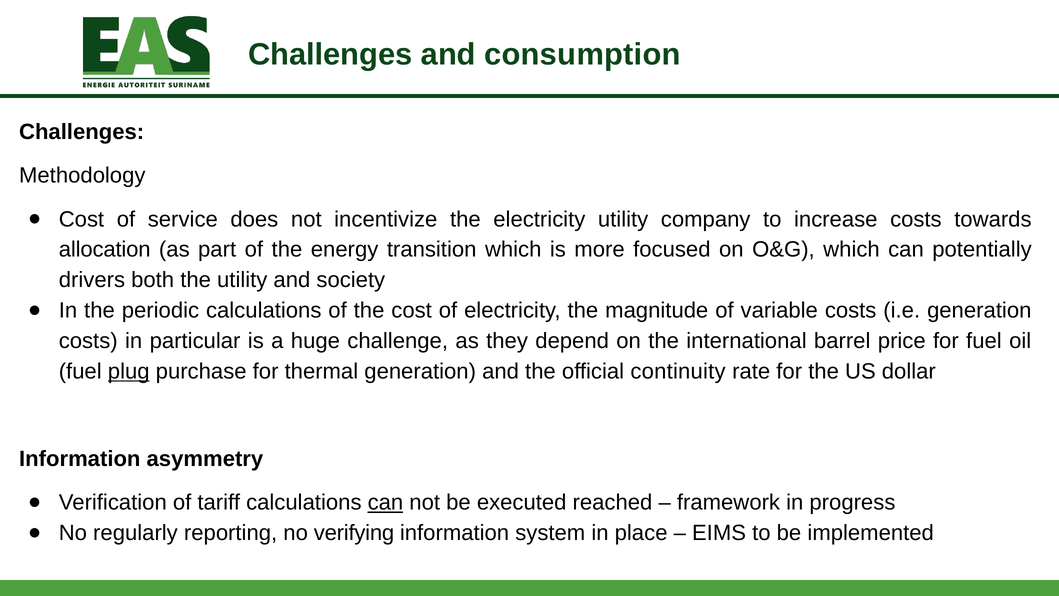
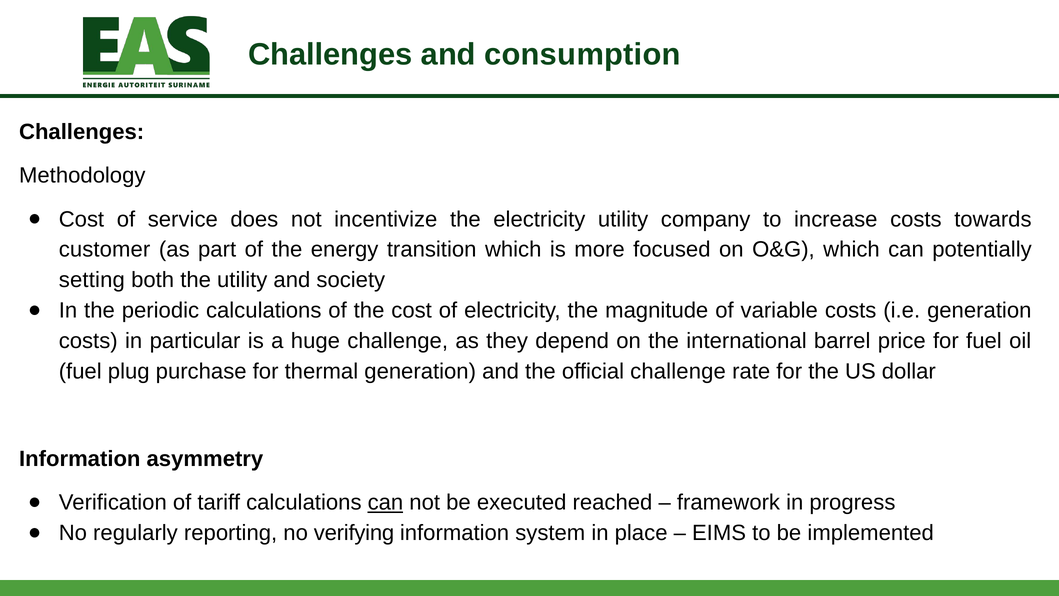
allocation: allocation -> customer (105, 250)
drivers: drivers -> setting (92, 280)
plug underline: present -> none (129, 371)
official continuity: continuity -> challenge (678, 371)
